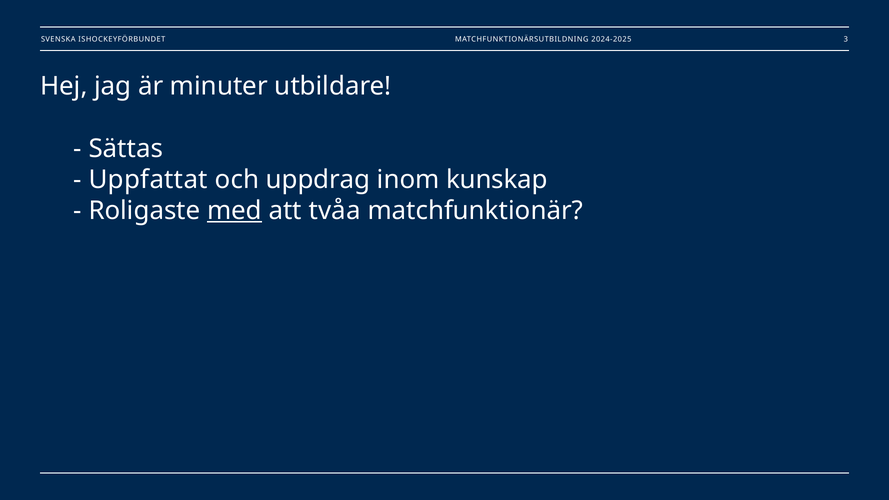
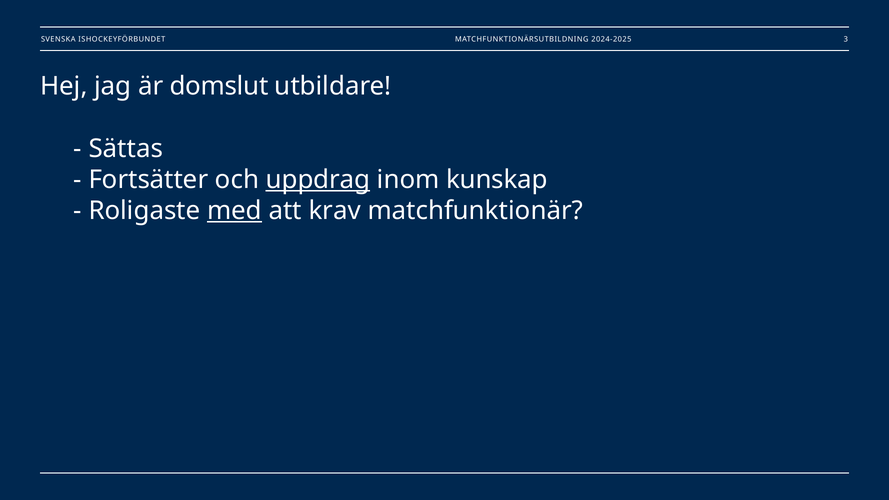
minuter: minuter -> domslut (219, 86)
Uppfattat: Uppfattat -> Fortsätter (148, 180)
uppdrag underline: none -> present (318, 180)
tvåa: tvåa -> krav (335, 211)
